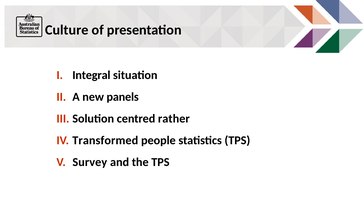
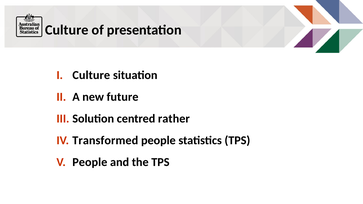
Integral: Integral -> Culture (91, 75)
panels: panels -> future (123, 97)
Survey: Survey -> People (90, 162)
